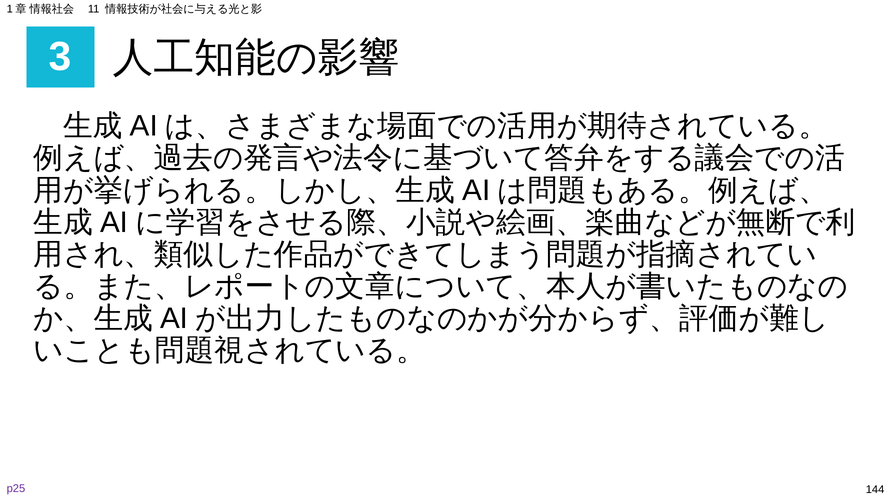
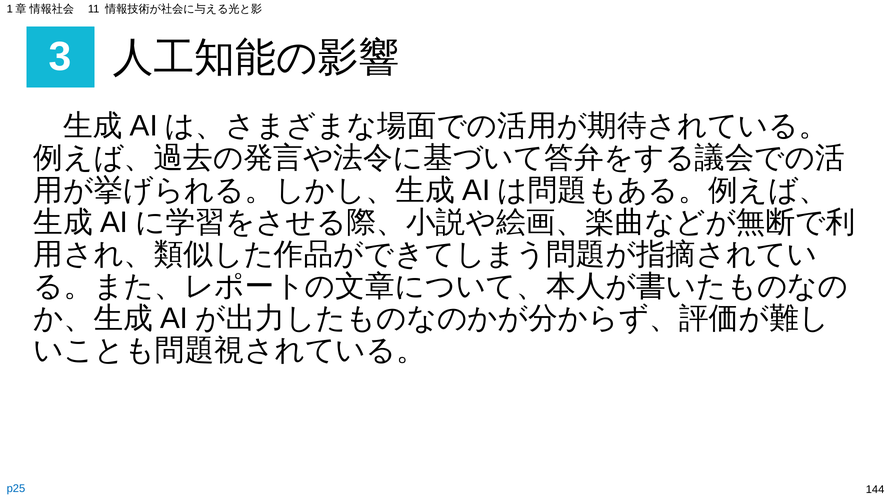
p25 colour: purple -> blue (16, 489)
